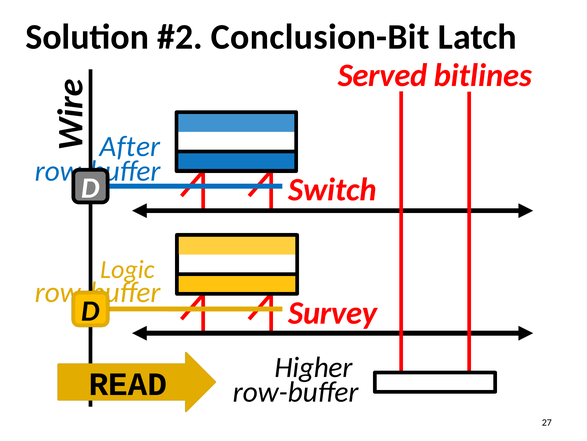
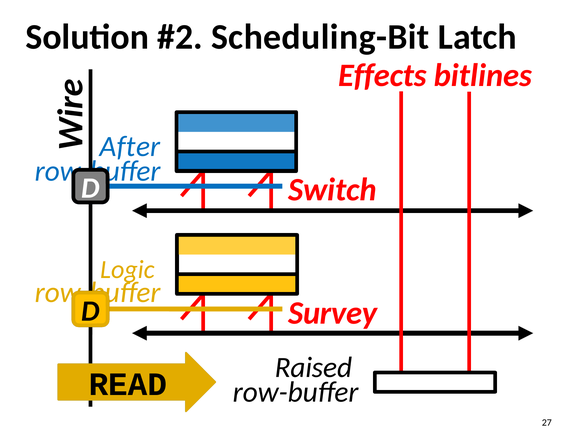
Conclusion-Bit: Conclusion-Bit -> Scheduling-Bit (320, 37)
Served: Served -> Effects (382, 75)
Higher: Higher -> Raised (313, 367)
